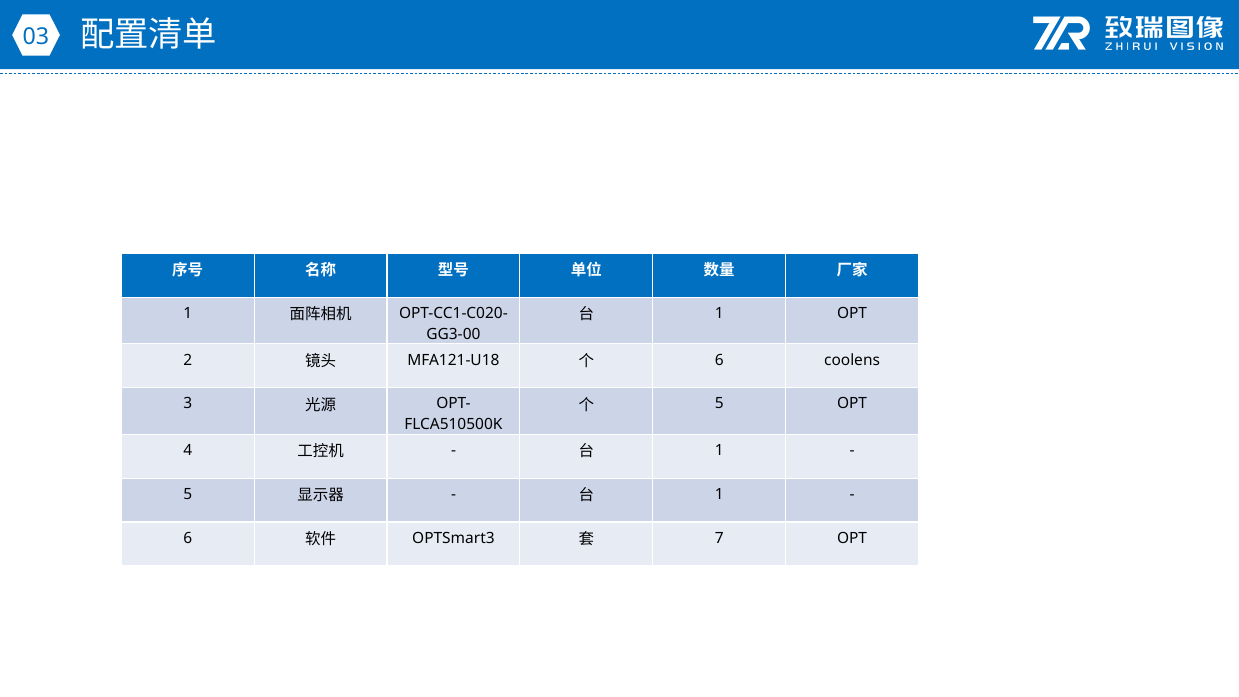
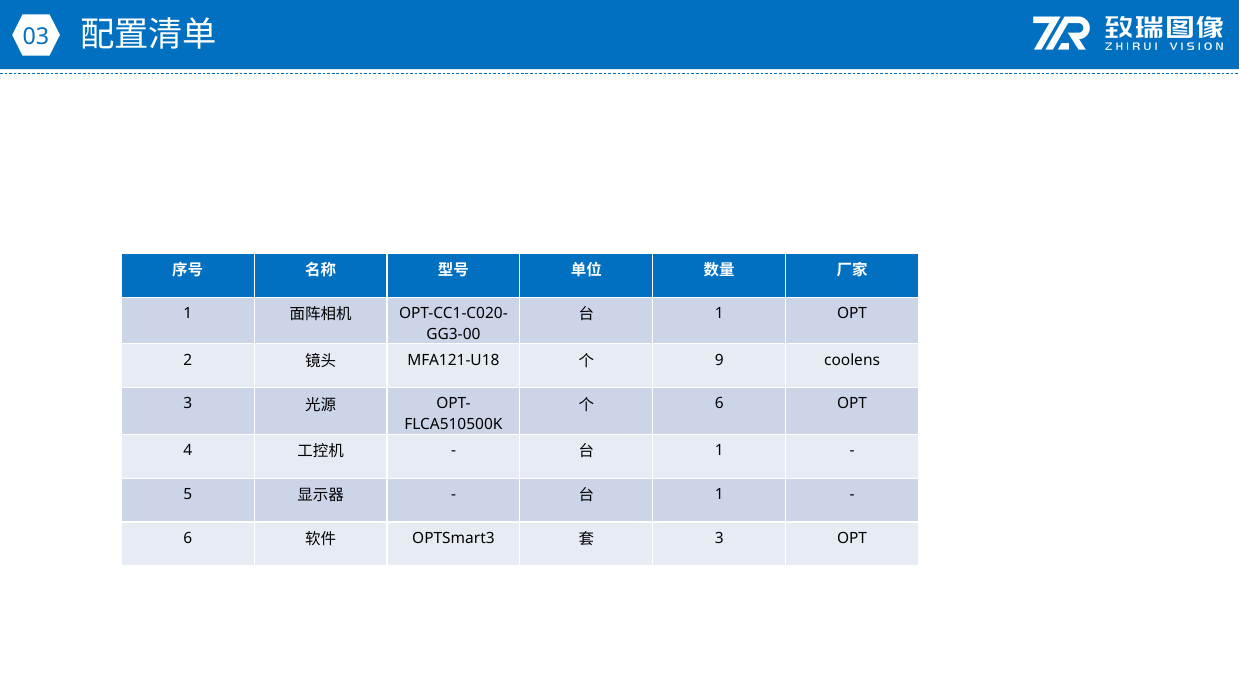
6: 6 -> 9 (719, 360)
5: 5 -> 6 (719, 404)
7: 7 -> 3 (719, 538)
